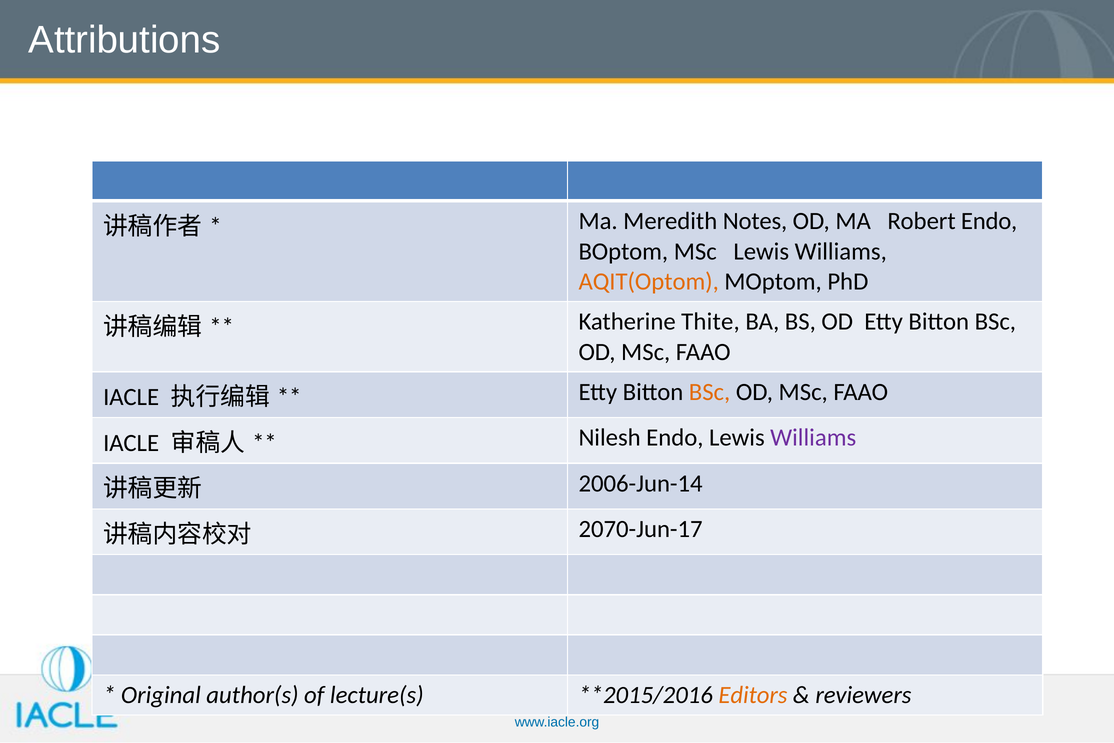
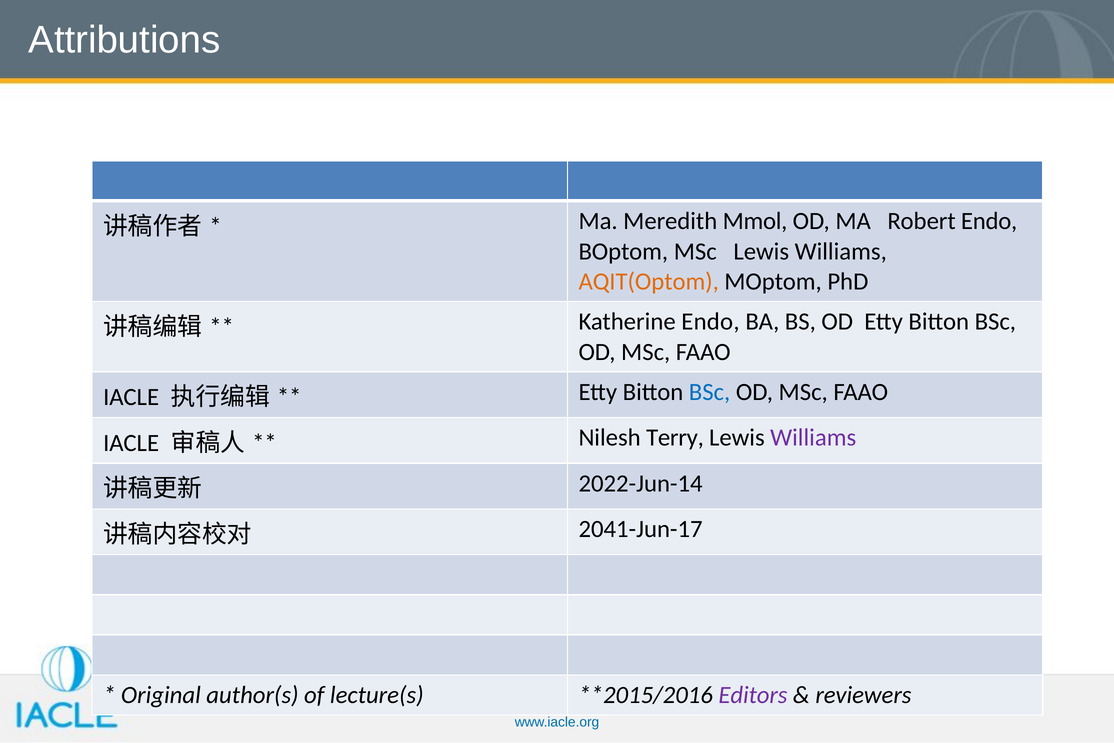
Notes: Notes -> Mmol (755, 221)
Katherine Thite: Thite -> Endo (710, 322)
BSc colour: orange -> blue (710, 392)
Nilesh Endo: Endo -> Terry (675, 438)
2006-Jun-14: 2006-Jun-14 -> 2022-Jun-14 (641, 483)
2070-Jun-17: 2070-Jun-17 -> 2041-Jun-17 (641, 529)
Editors colour: orange -> purple (753, 695)
